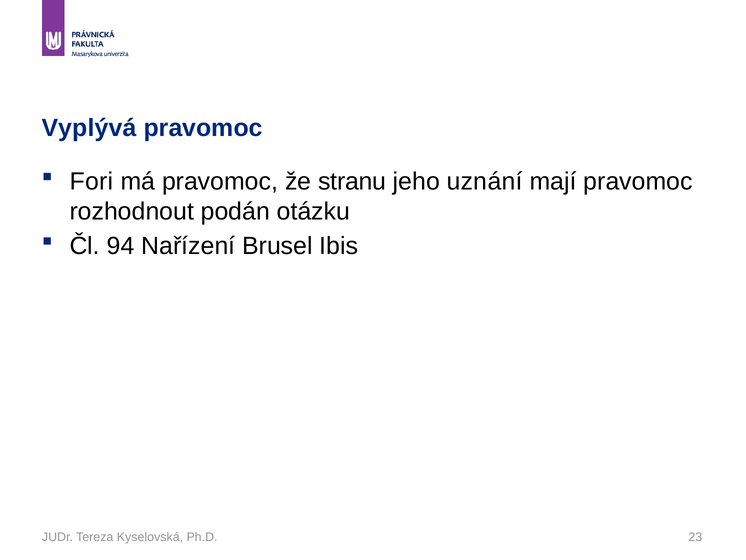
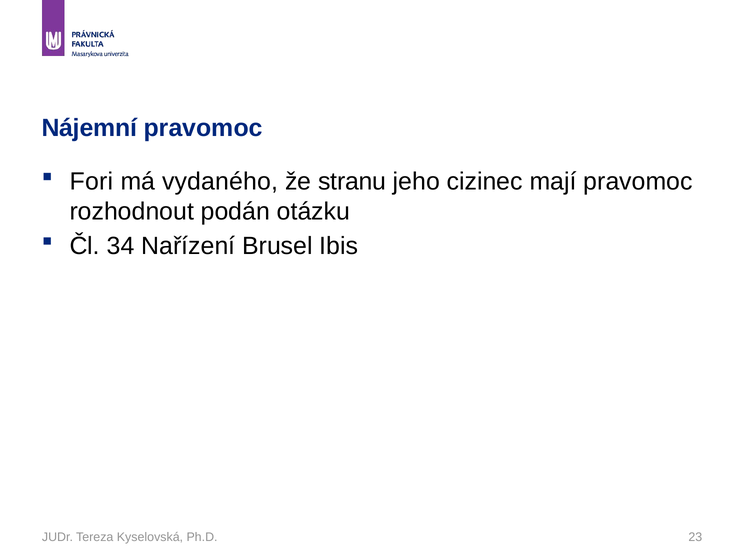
Vyplývá: Vyplývá -> Nájemní (89, 128)
má pravomoc: pravomoc -> vydaného (220, 181)
uznání: uznání -> cizinec (485, 181)
94: 94 -> 34 (121, 246)
